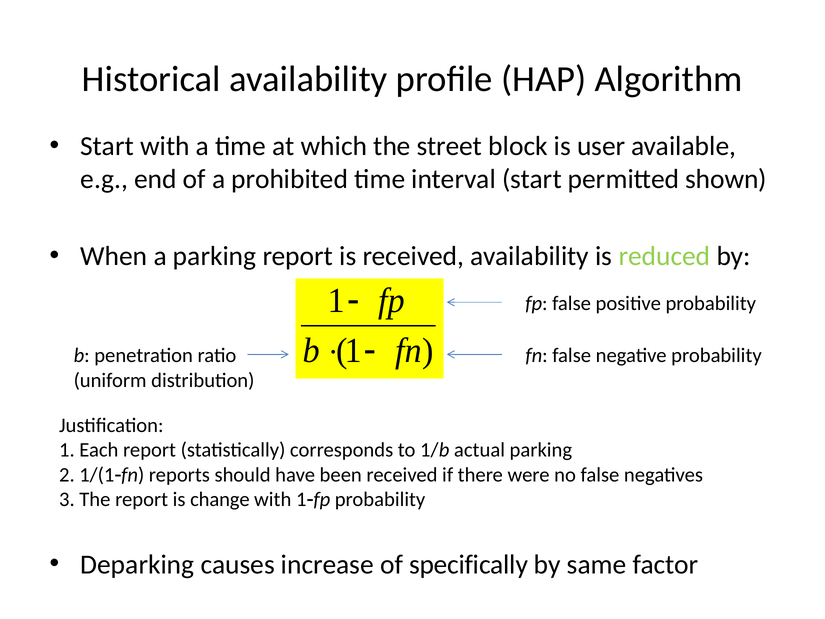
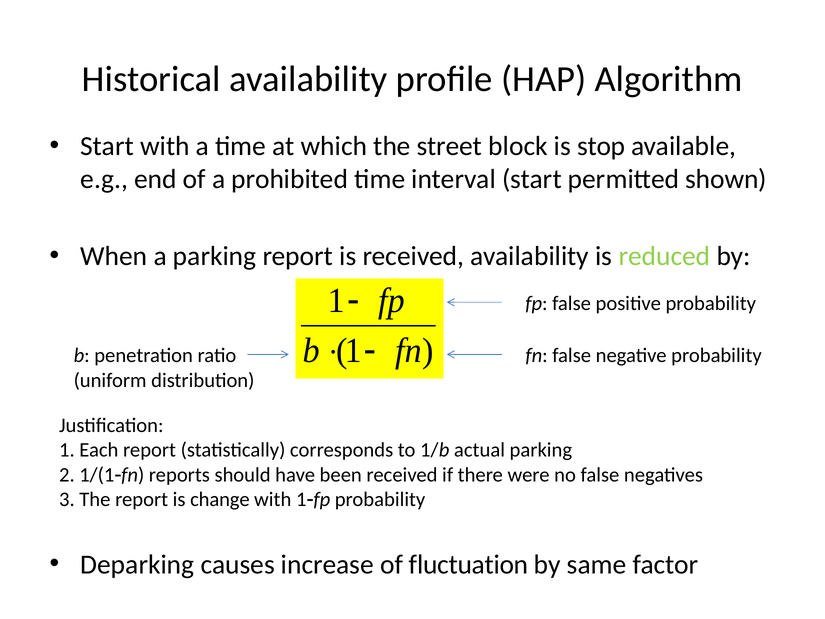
user: user -> stop (601, 146)
specifically: specifically -> fluctuation (469, 564)
